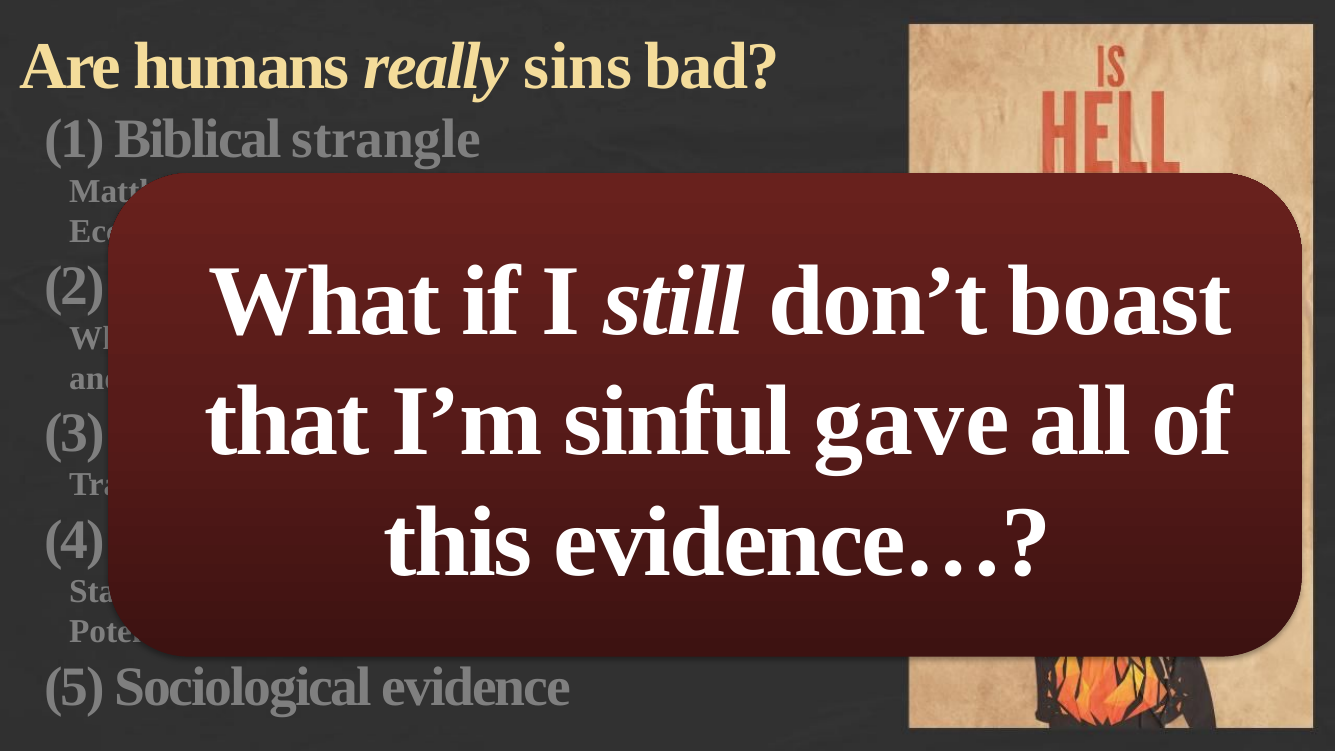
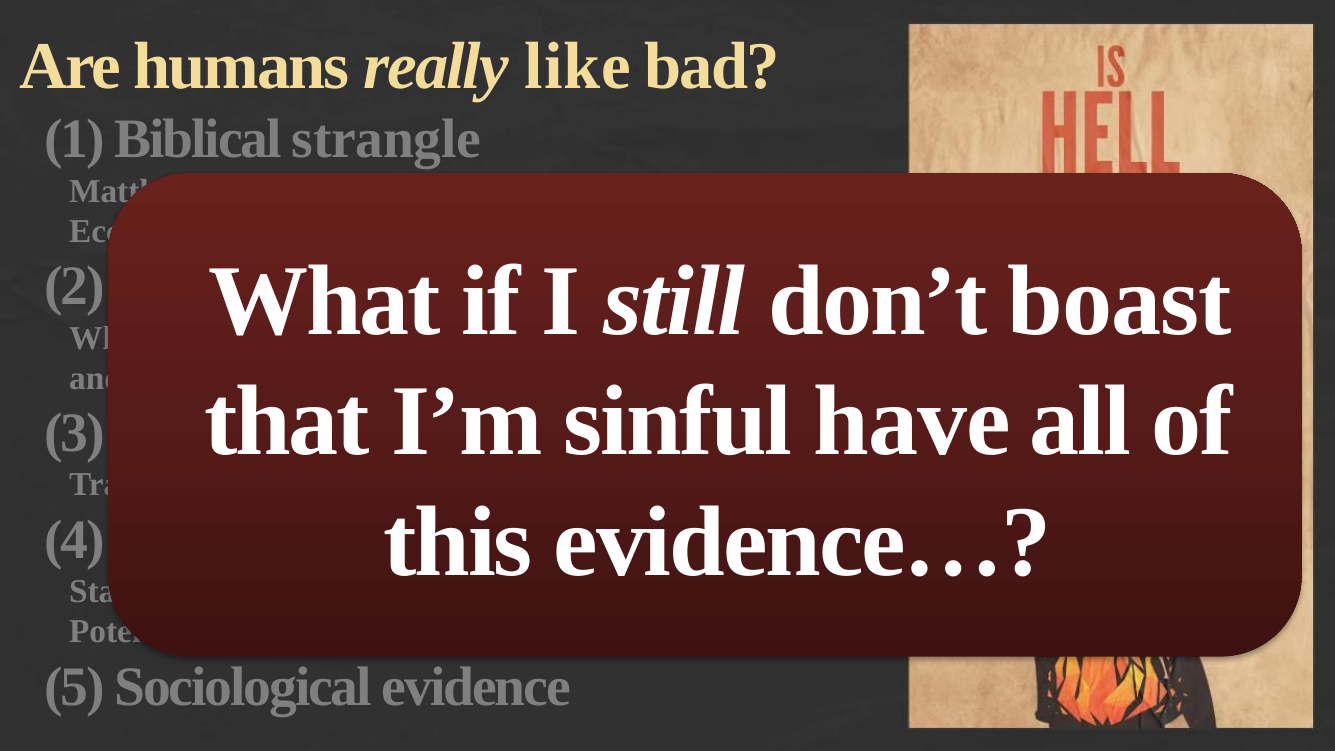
sins: sins -> like (578, 67)
gave: gave -> have (912, 422)
